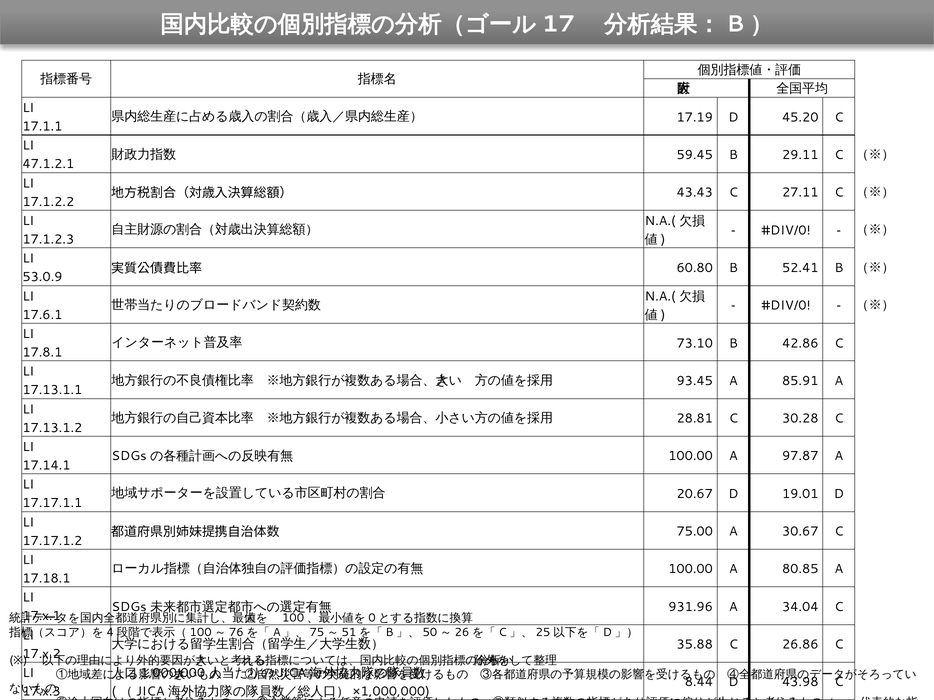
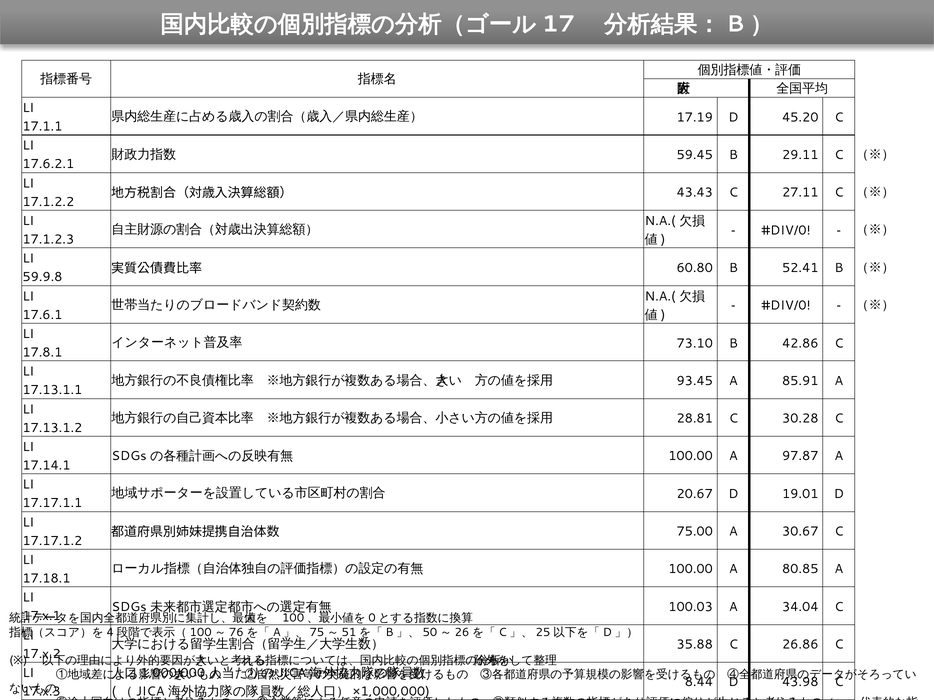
47.1.2.1: 47.1.2.1 -> 17.6.2.1 (48, 164)
53.0.9: 53.0.9 -> 59.9.8 (42, 277)
931.96: 931.96 -> 100.03 (691, 607)
